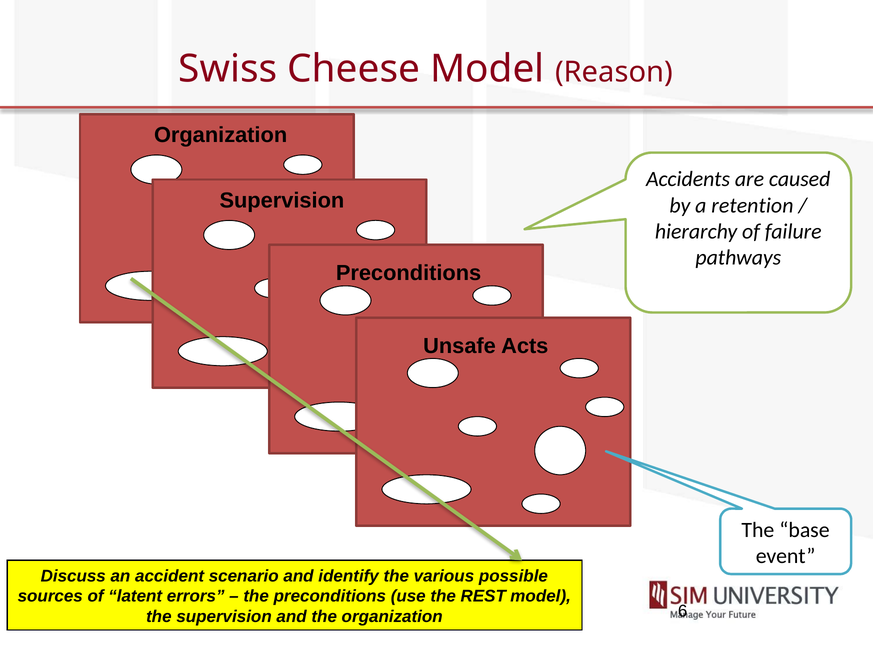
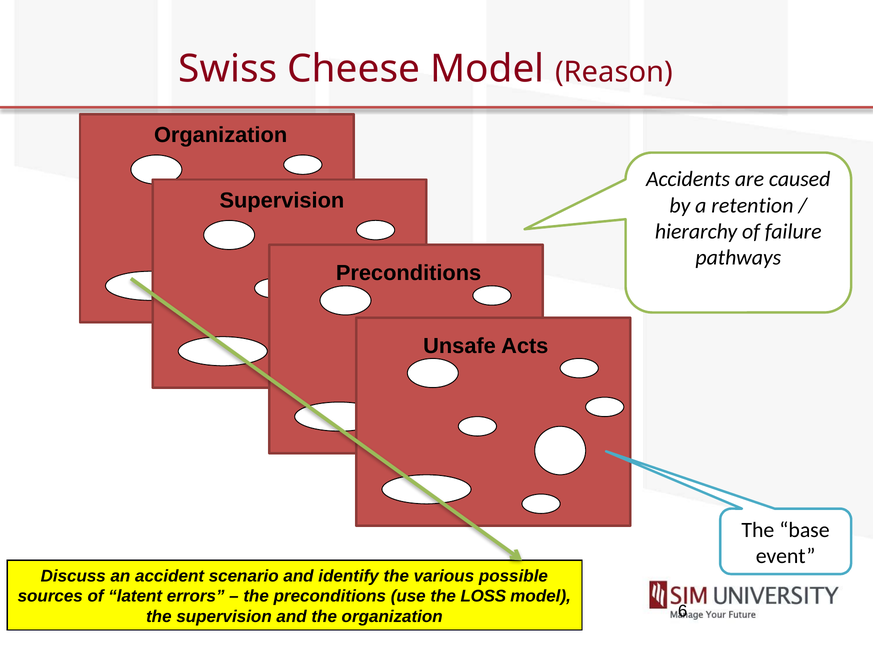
REST: REST -> LOSS (483, 597)
